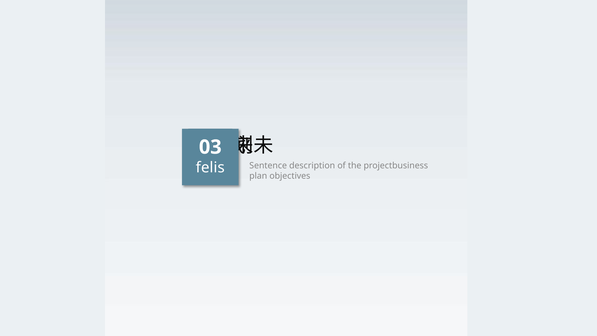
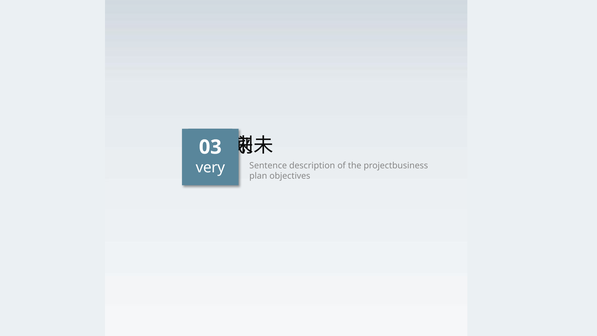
felis: felis -> very (210, 168)
